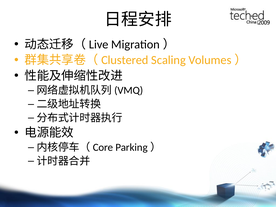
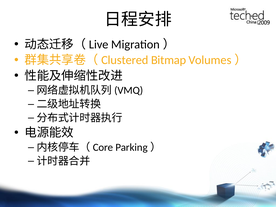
Scaling: Scaling -> Bitmap (169, 60)
